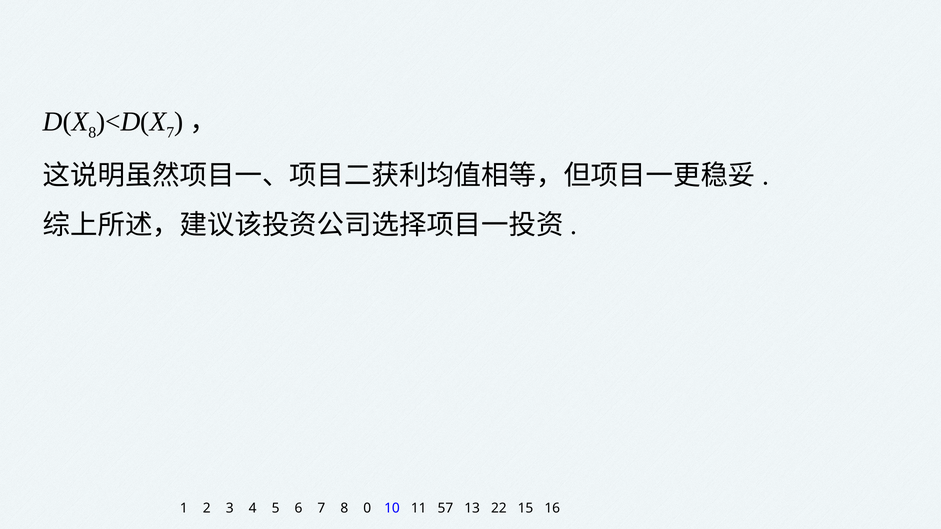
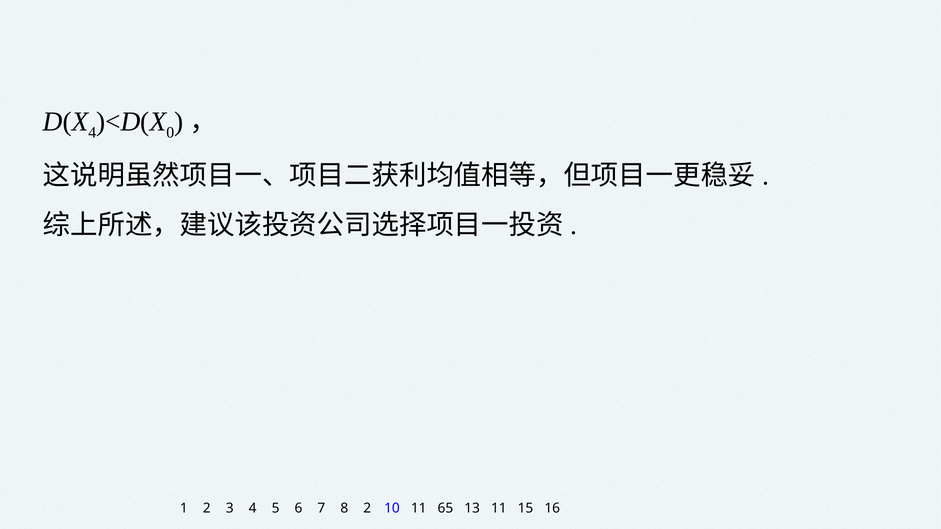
8: 8 -> 4 (92, 133)
7: 7 -> 0 (170, 133)
8 0: 0 -> 2 (367, 509)
57: 57 -> 65 (445, 509)
13 22: 22 -> 11 (499, 509)
